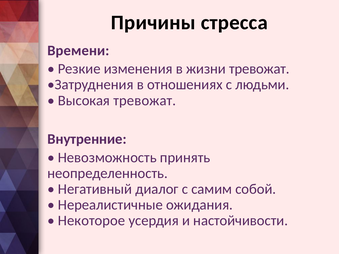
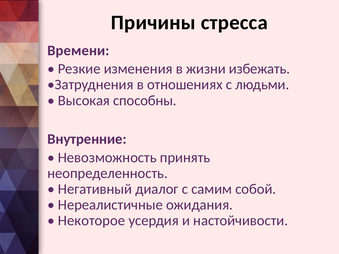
жизни тревожат: тревожат -> избежать (259, 69)
Высокая тревожат: тревожат -> способны (145, 101)
